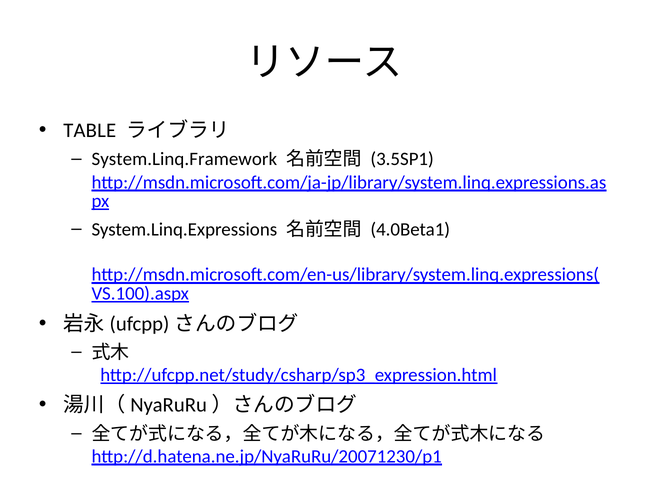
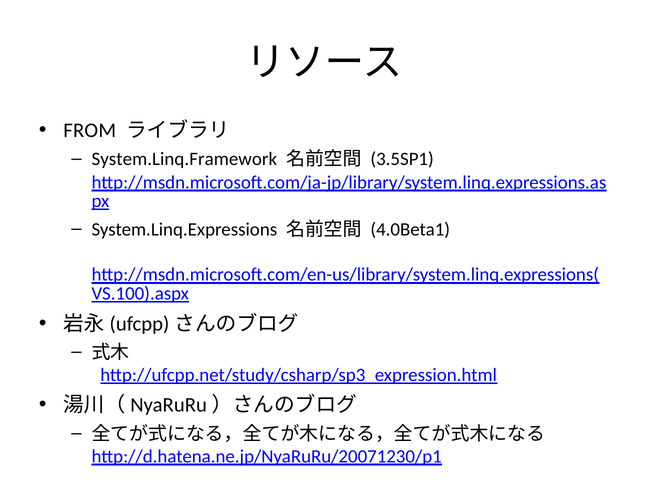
TABLE: TABLE -> FROM (90, 131)
